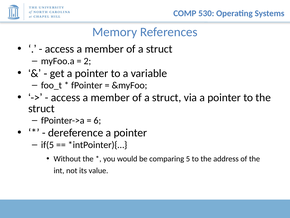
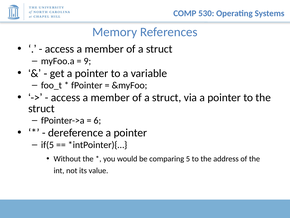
2: 2 -> 9 (87, 61)
